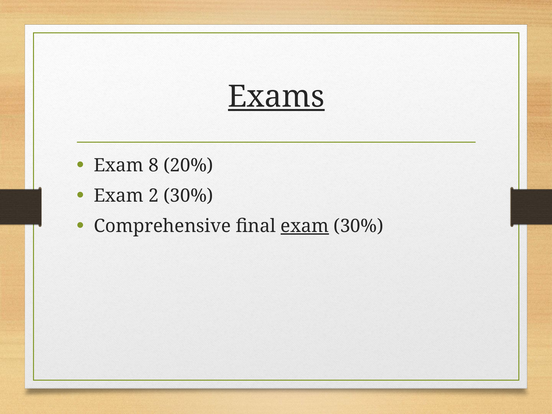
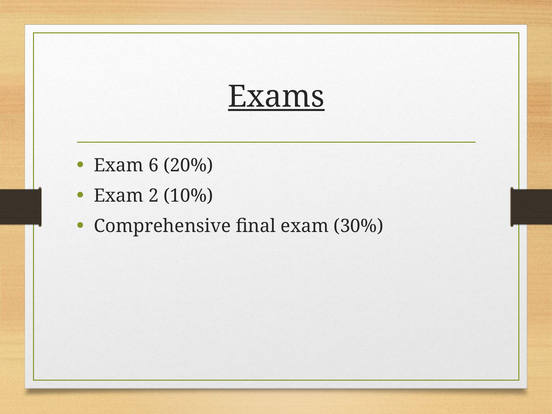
8: 8 -> 6 (154, 165)
2 30%: 30% -> 10% (188, 196)
exam underline: present -> none (305, 226)
